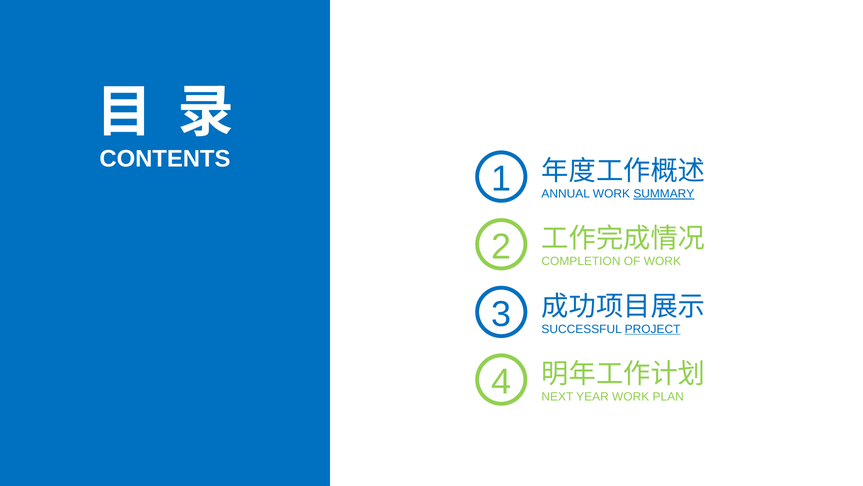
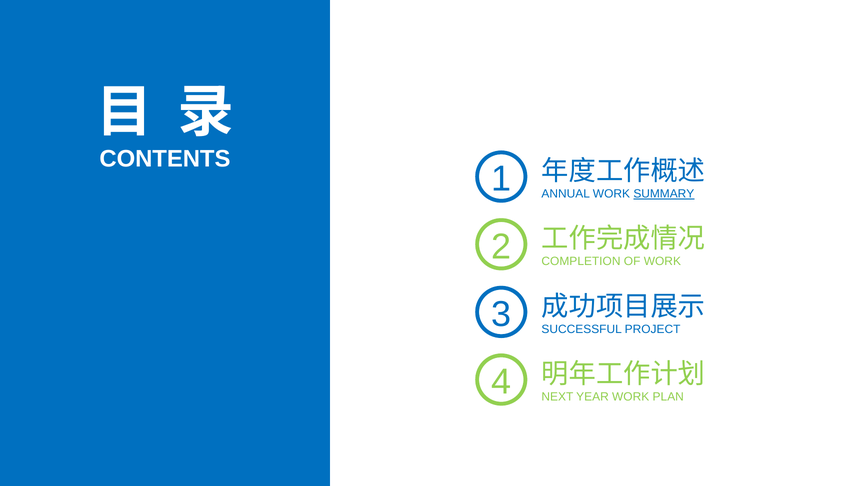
PROJECT underline: present -> none (653, 329)
